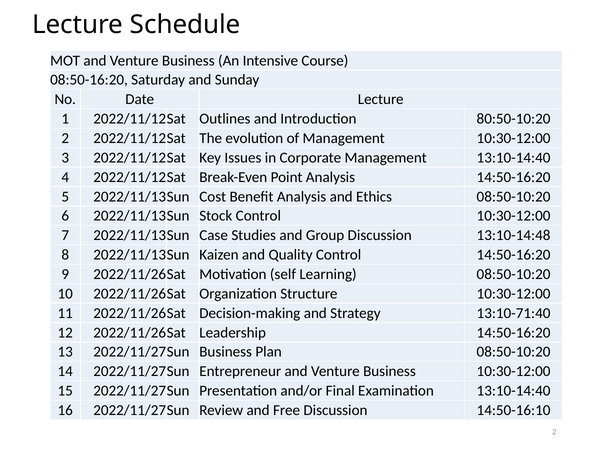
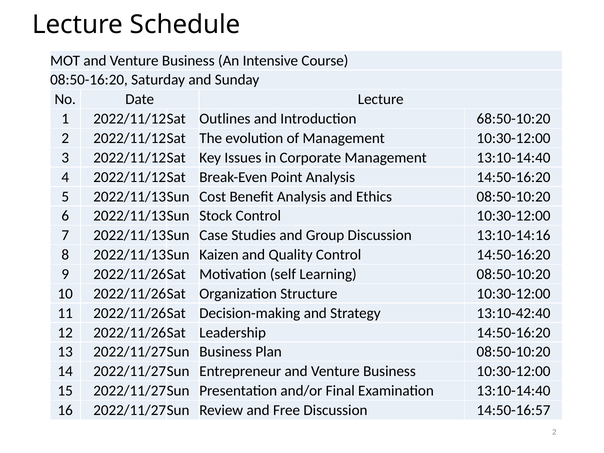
80:50-10:20: 80:50-10:20 -> 68:50-10:20 (514, 119)
13:10-14:48: 13:10-14:48 -> 13:10-14:16 (514, 235)
13:10-71:40: 13:10-71:40 -> 13:10-42:40 (514, 313)
14:50-16:10: 14:50-16:10 -> 14:50-16:57 (514, 410)
